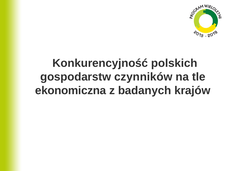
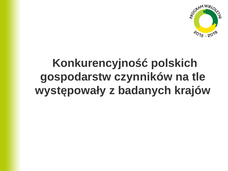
ekonomiczna: ekonomiczna -> występowały (71, 90)
